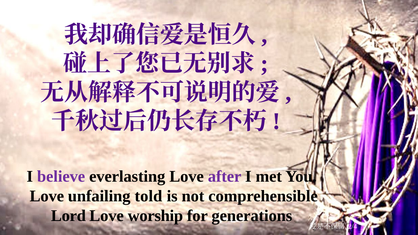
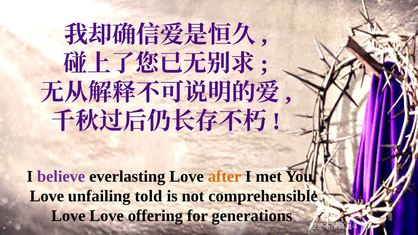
after colour: purple -> orange (225, 177)
Lord: Lord -> Love (68, 216)
worship: worship -> offering (155, 216)
